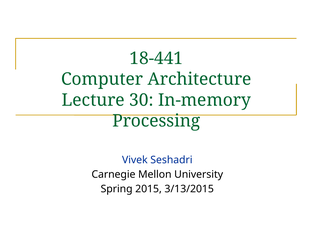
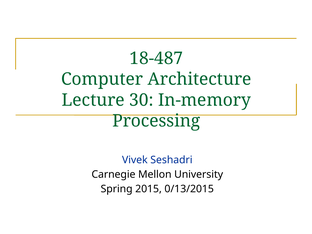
18-441: 18-441 -> 18-487 (156, 58)
3/13/2015: 3/13/2015 -> 0/13/2015 (189, 189)
